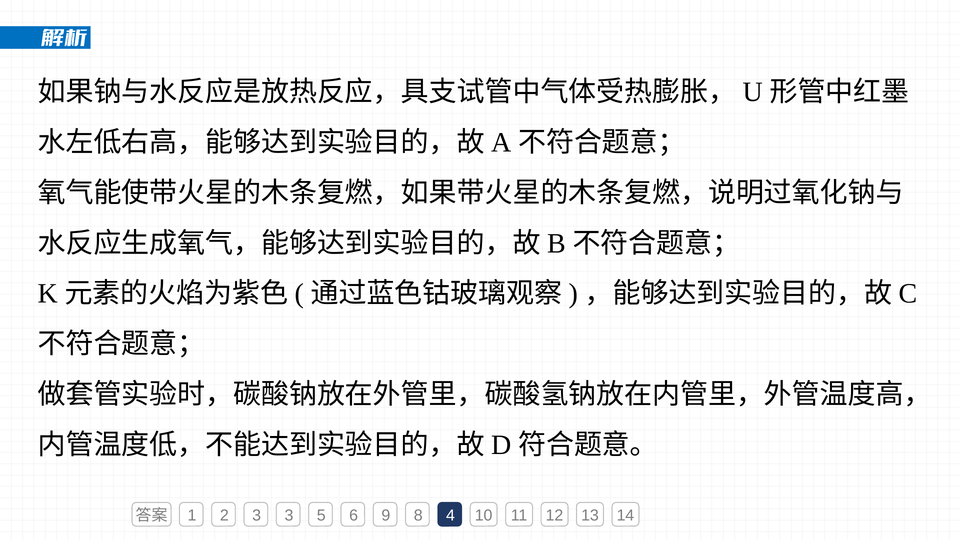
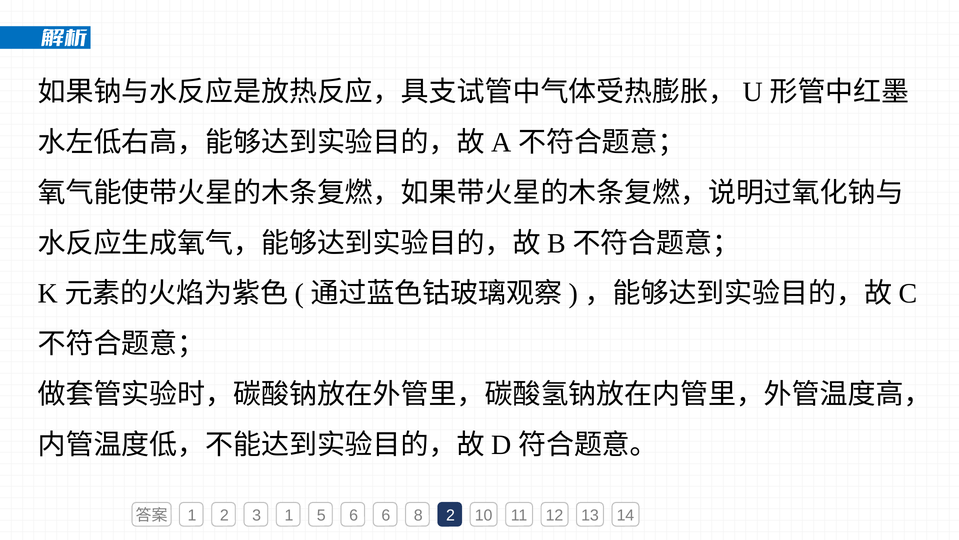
3 3: 3 -> 1 (289, 515)
6 9: 9 -> 6 (386, 515)
8 4: 4 -> 2 (451, 515)
